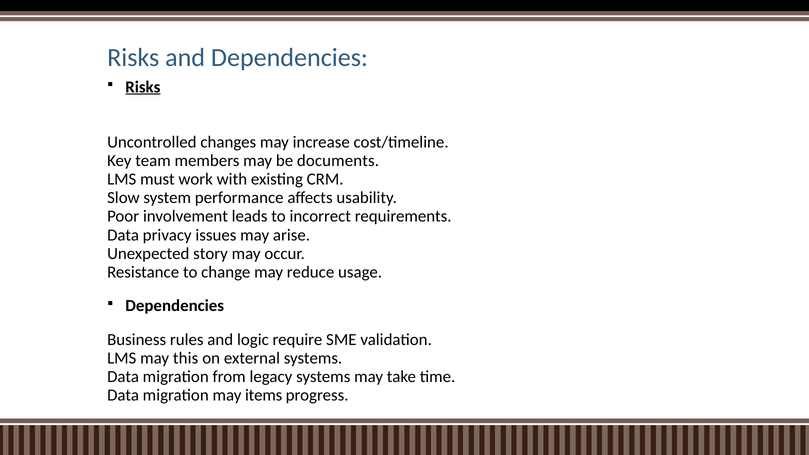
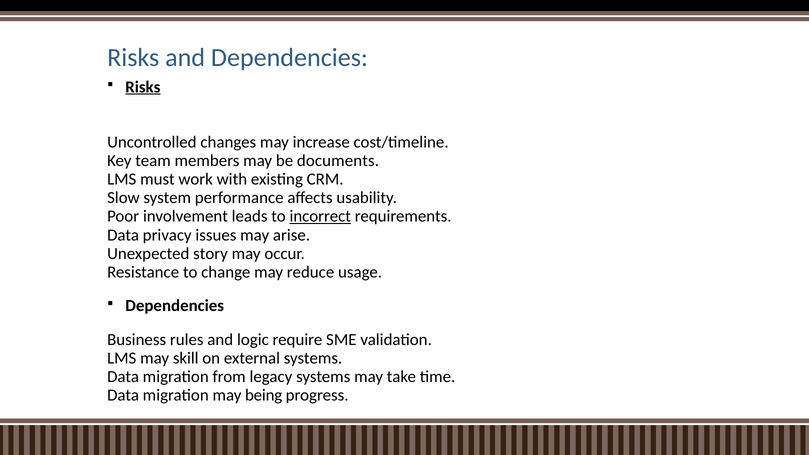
incorrect underline: none -> present (320, 216)
this: this -> skill (186, 358)
items: items -> being (264, 396)
